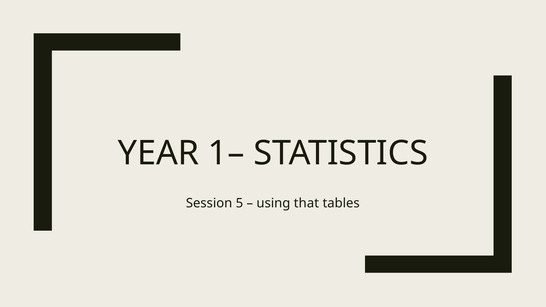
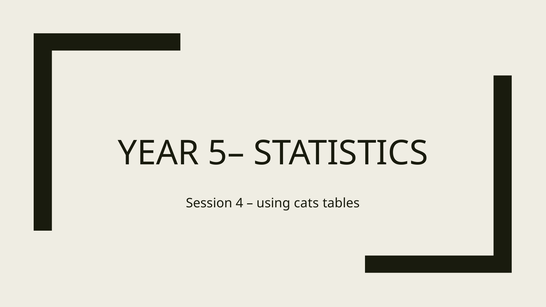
1–: 1– -> 5– (226, 153)
5: 5 -> 4 (239, 203)
that: that -> cats (306, 203)
